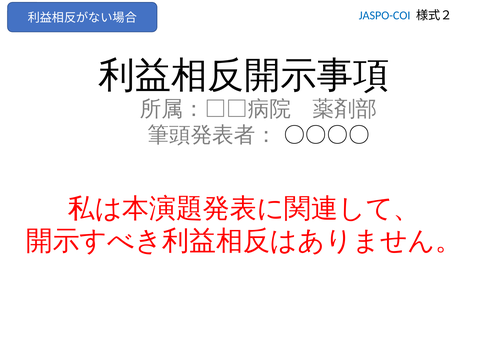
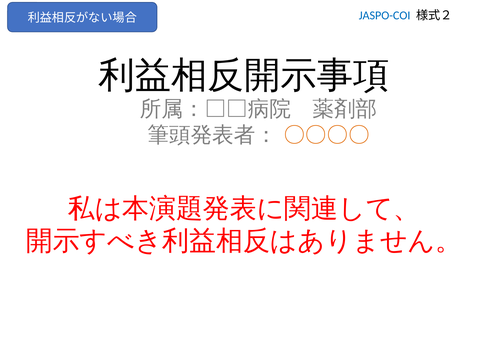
〇〇〇〇 colour: black -> orange (327, 135)
